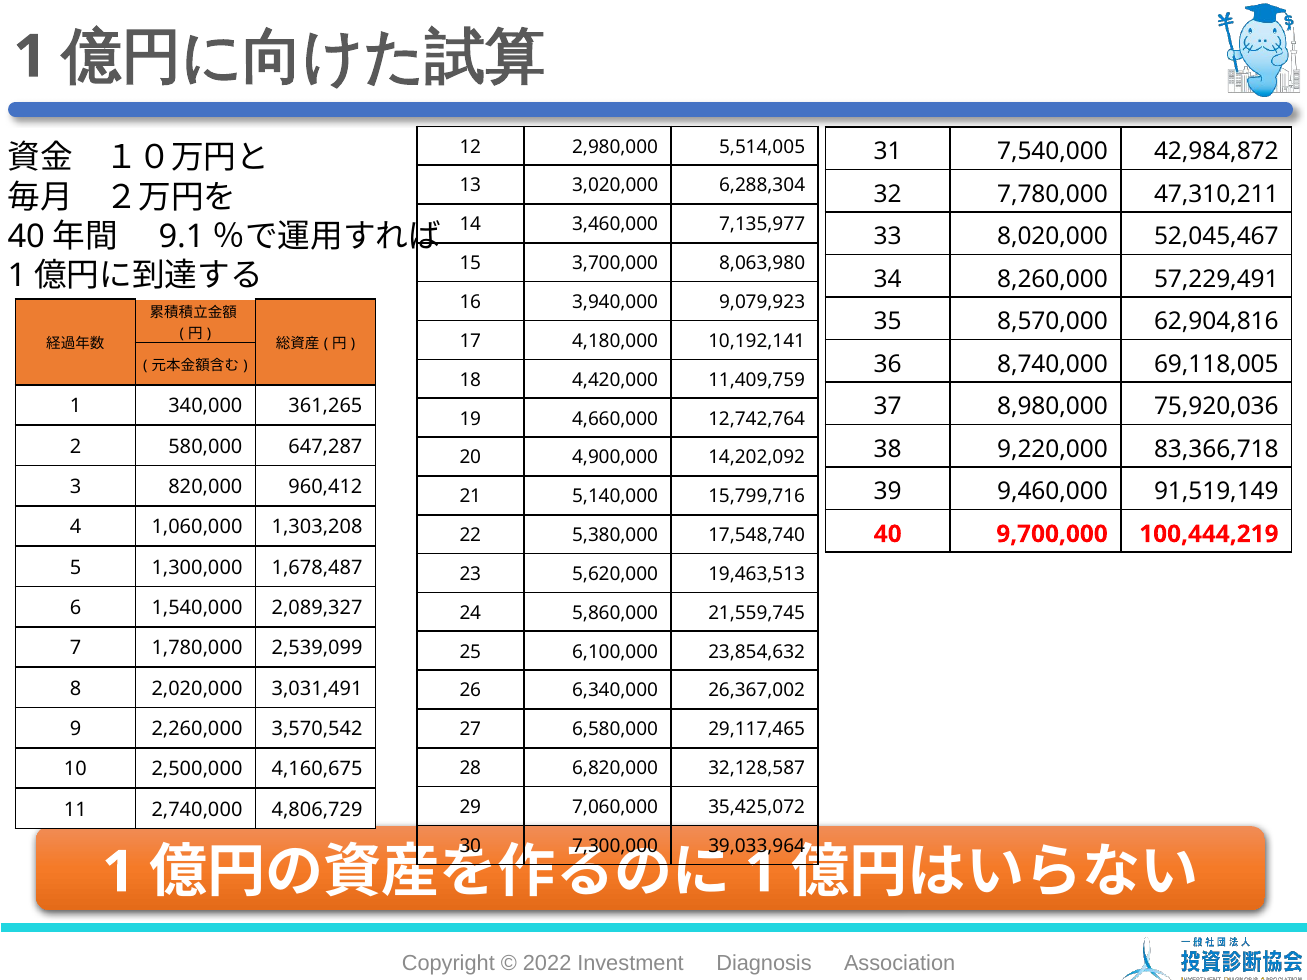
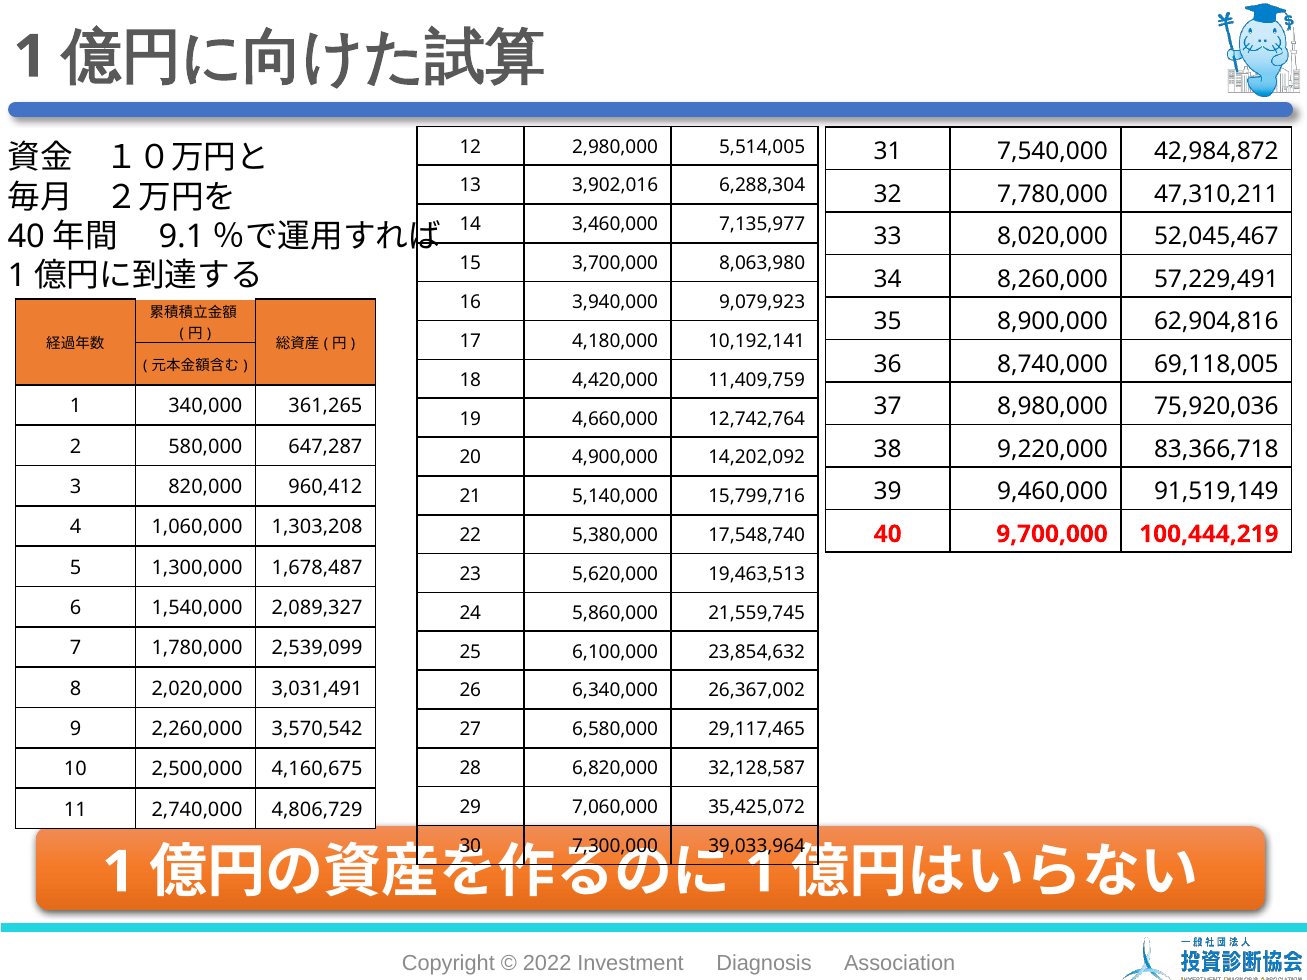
3,020,000: 3,020,000 -> 3,902,016 (615, 186)
8,570,000: 8,570,000 -> 8,900,000 (1052, 322)
